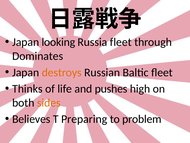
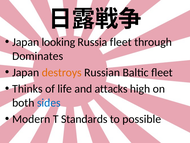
pushes: pushes -> attacks (111, 88)
sides colour: orange -> blue (49, 102)
Believes: Believes -> Modern (31, 119)
Preparing: Preparing -> Standards (84, 119)
problem: problem -> possible (142, 119)
